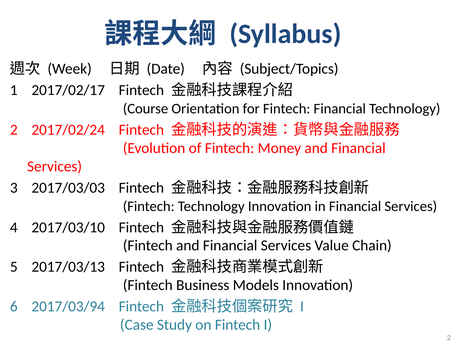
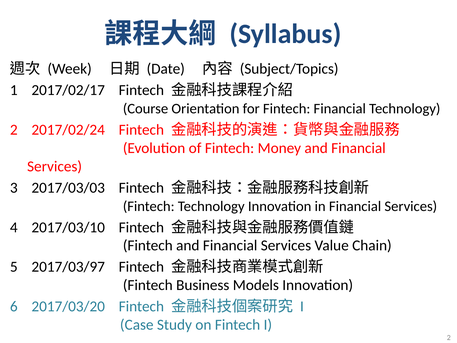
2017/03/13: 2017/03/13 -> 2017/03/97 (68, 267)
2017/03/94: 2017/03/94 -> 2017/03/20 (68, 306)
